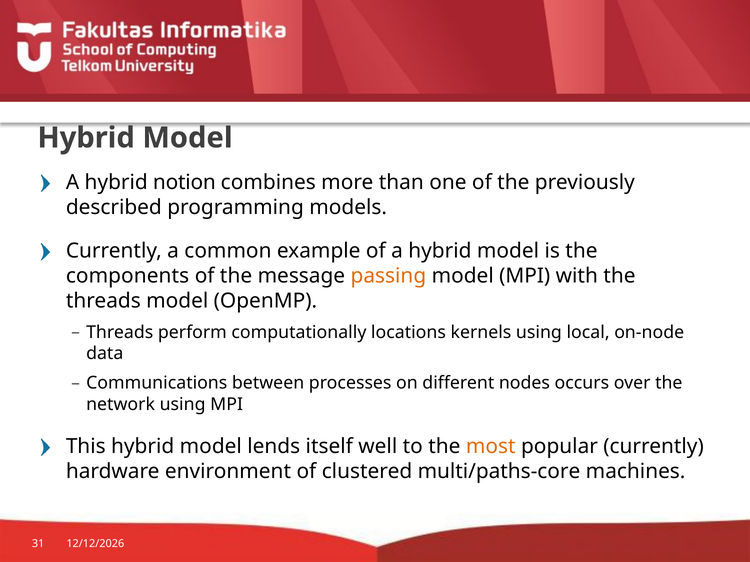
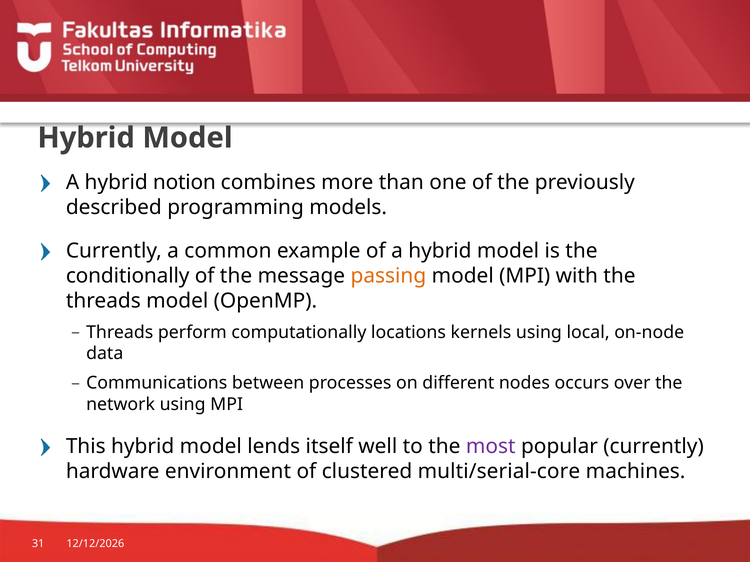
components: components -> conditionally (128, 276)
most colour: orange -> purple (491, 447)
multi/paths-core: multi/paths-core -> multi/serial-core (499, 472)
